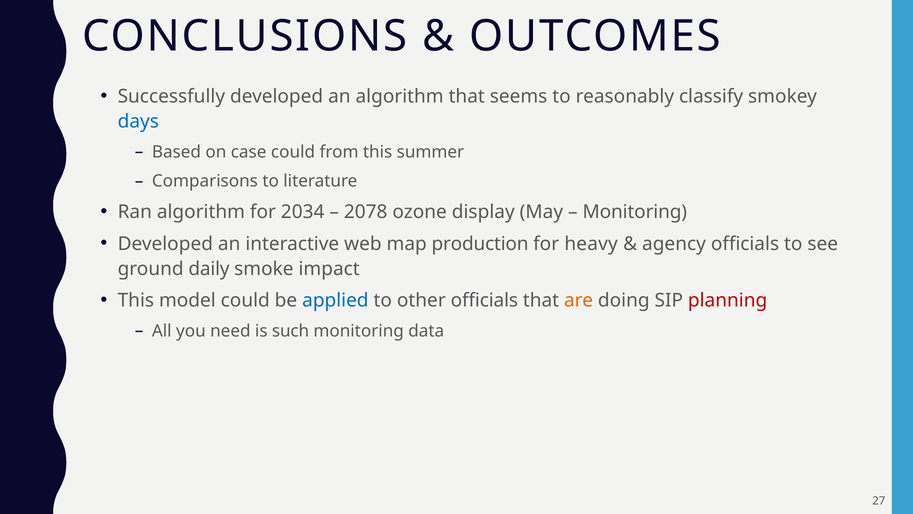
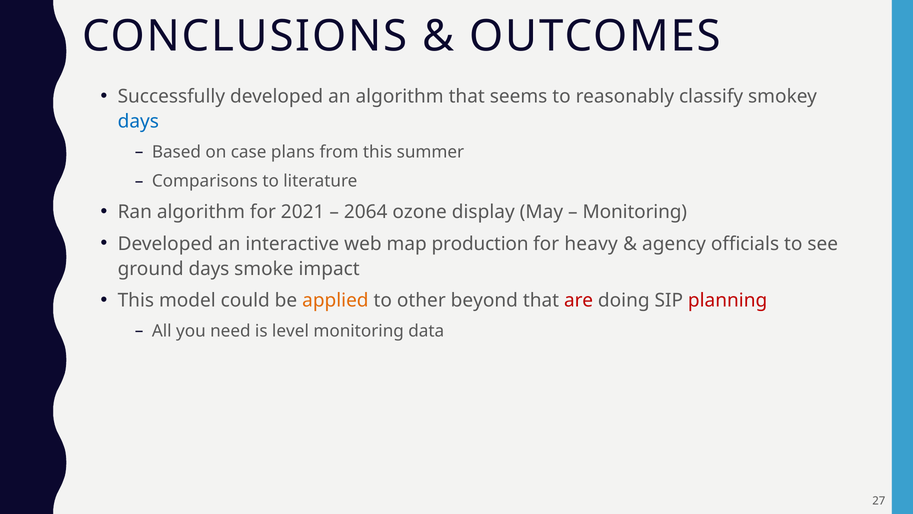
case could: could -> plans (293, 152)
2034: 2034 -> 2021 (303, 212)
2078: 2078 -> 2064 (366, 212)
ground daily: daily -> days (209, 269)
applied colour: blue -> orange (335, 300)
other officials: officials -> beyond (484, 300)
are colour: orange -> red (579, 300)
such: such -> level (290, 331)
